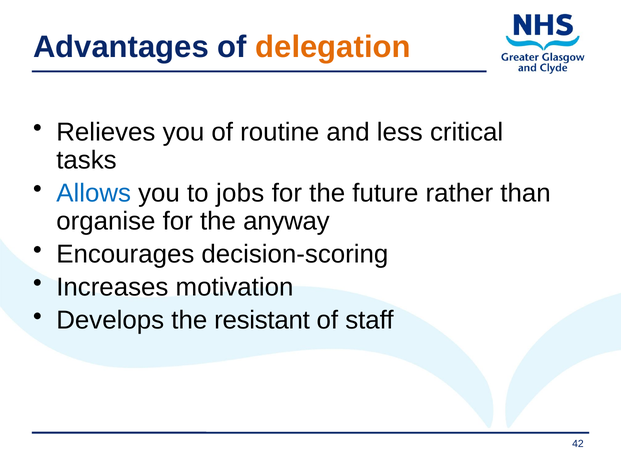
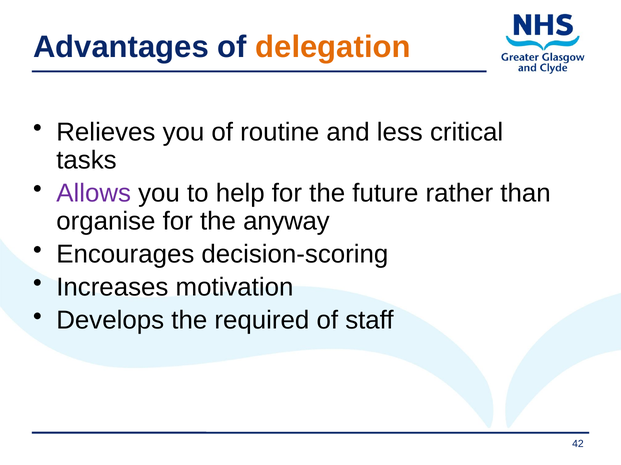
Allows colour: blue -> purple (94, 193)
jobs: jobs -> help (240, 193)
resistant: resistant -> required (262, 321)
